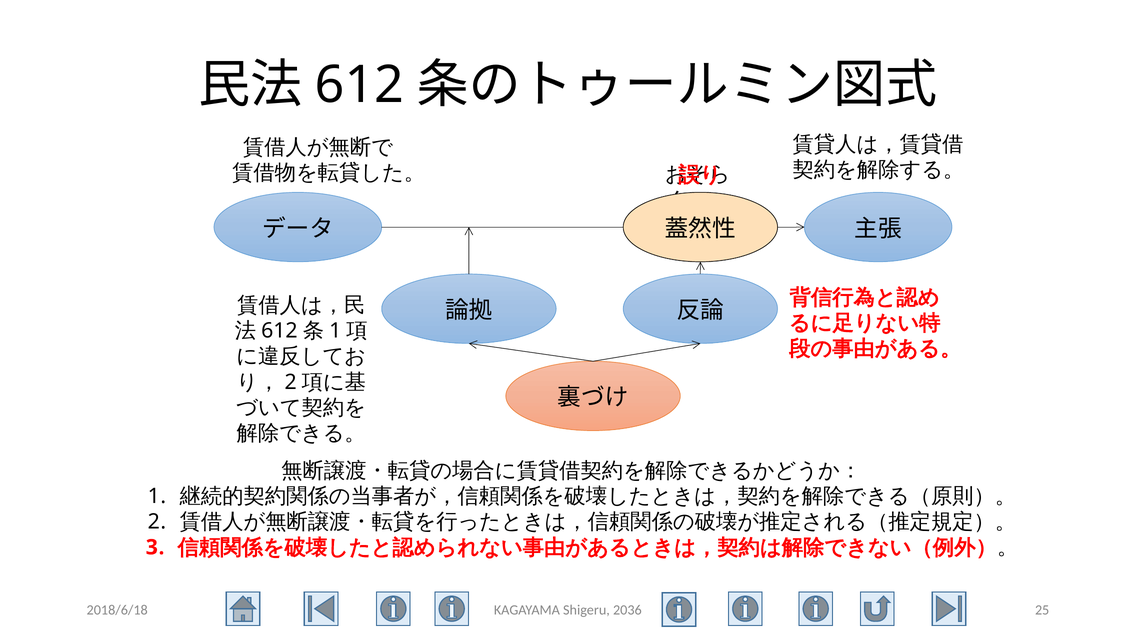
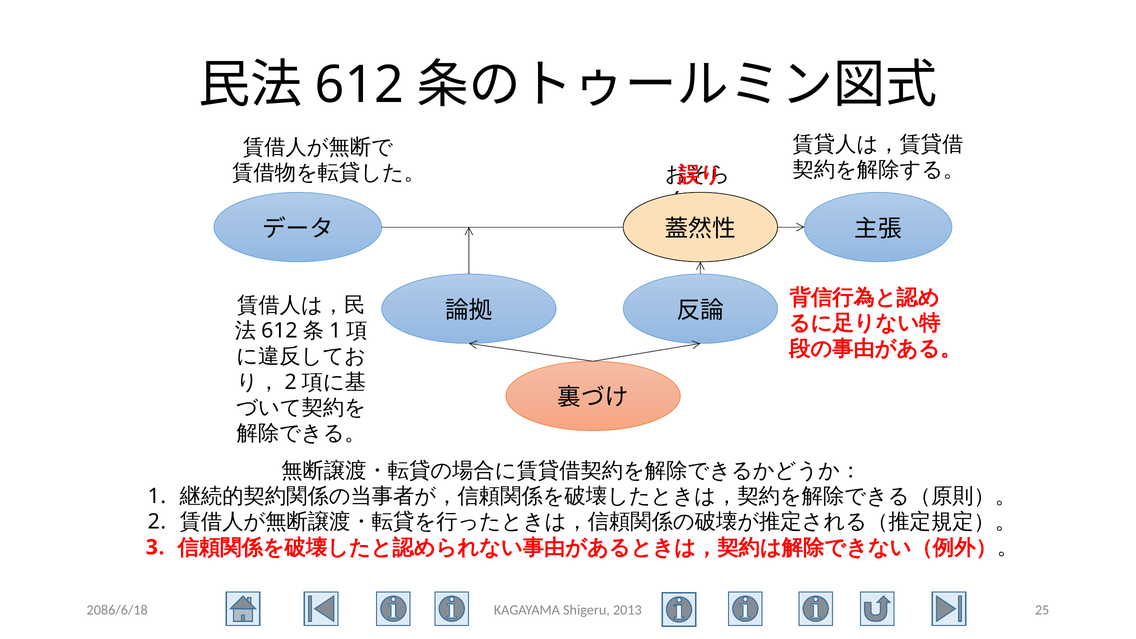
2018/6/18: 2018/6/18 -> 2086/6/18 (117, 610)
2036: 2036 -> 2013 (627, 610)
